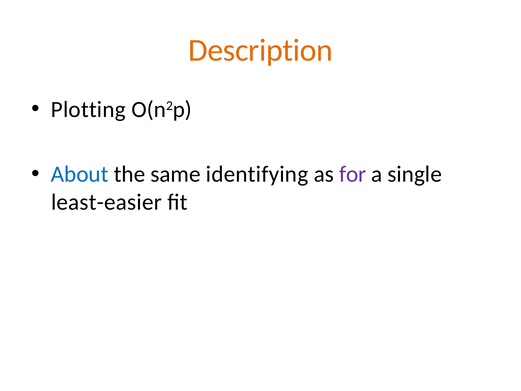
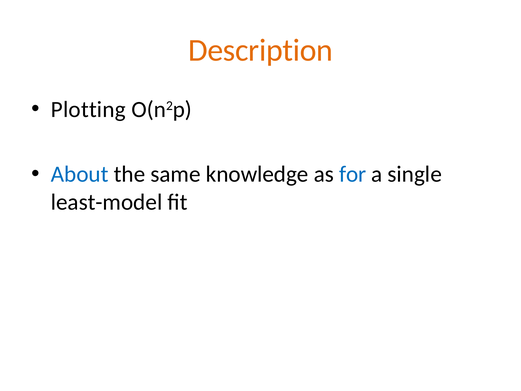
identifying: identifying -> knowledge (257, 174)
for colour: purple -> blue (353, 174)
least-easier: least-easier -> least-model (107, 202)
